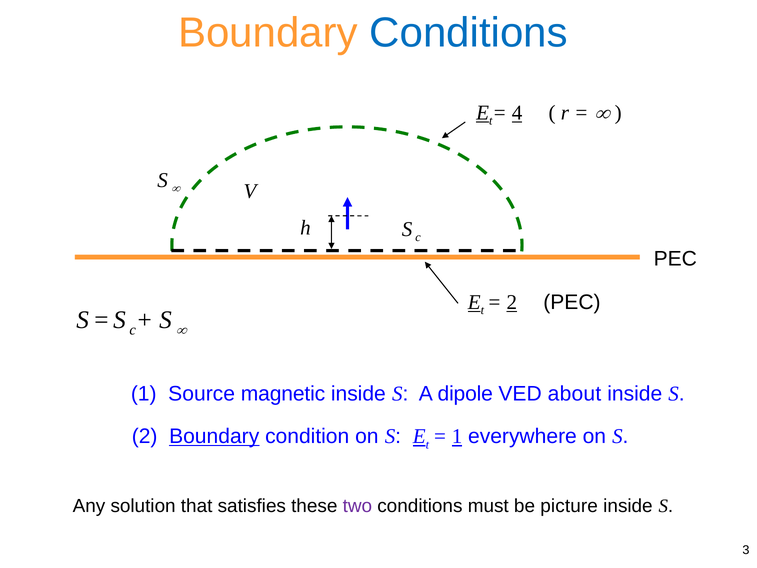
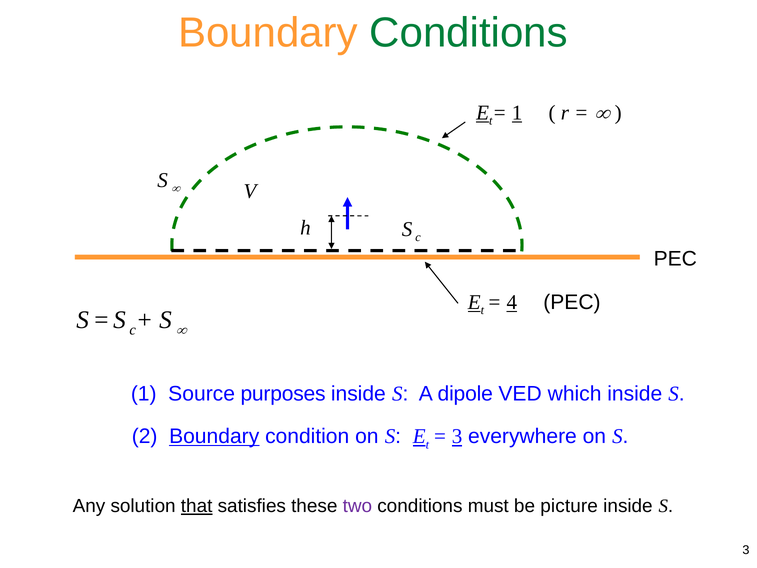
Conditions colour: blue -> green (469, 33)
4: 4 -> 1 (517, 113)
2: 2 -> 4 (512, 302)
magnetic: magnetic -> purposes (283, 394)
about: about -> which (575, 394)
1: 1 -> 3 (457, 436)
that underline: none -> present (197, 506)
